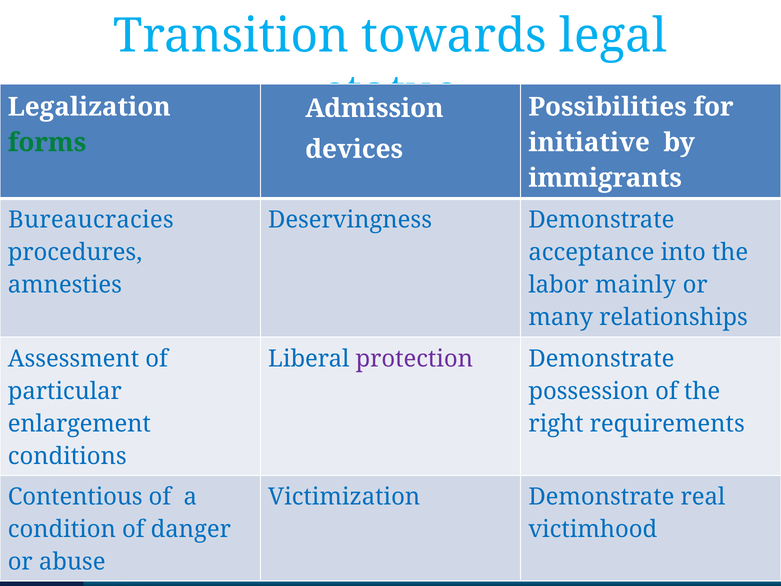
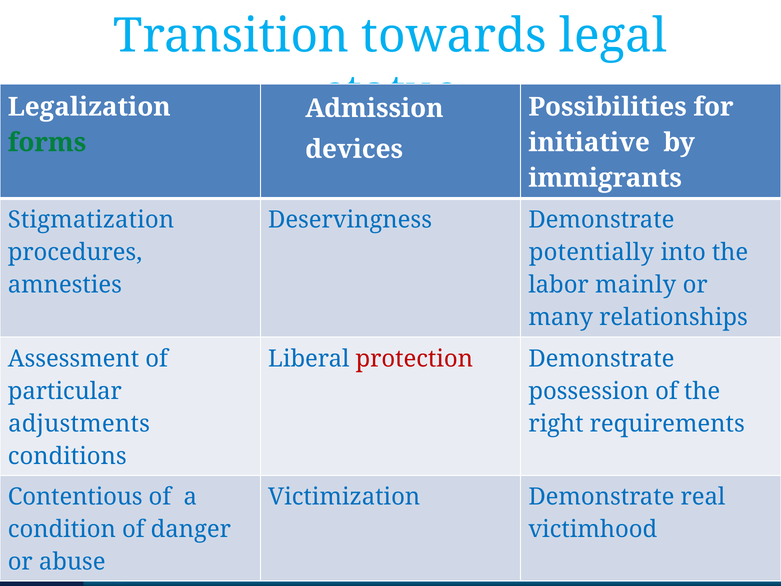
Bureaucracies: Bureaucracies -> Stigmatization (91, 220)
acceptance: acceptance -> potentially (591, 252)
protection colour: purple -> red (414, 359)
enlargement: enlargement -> adjustments (79, 424)
